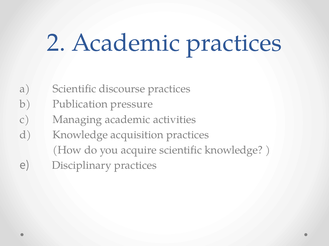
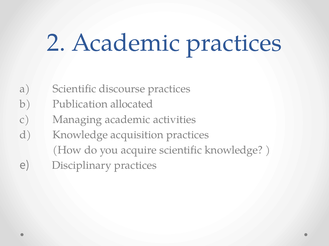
pressure: pressure -> allocated (132, 104)
